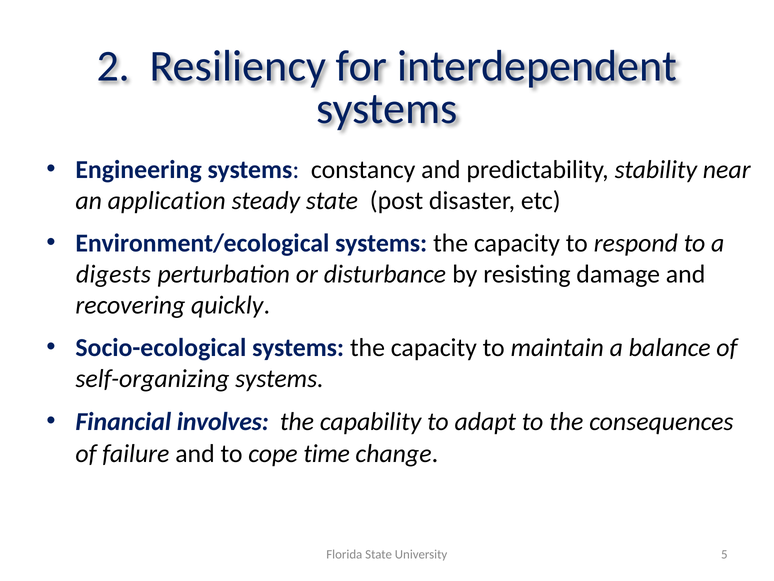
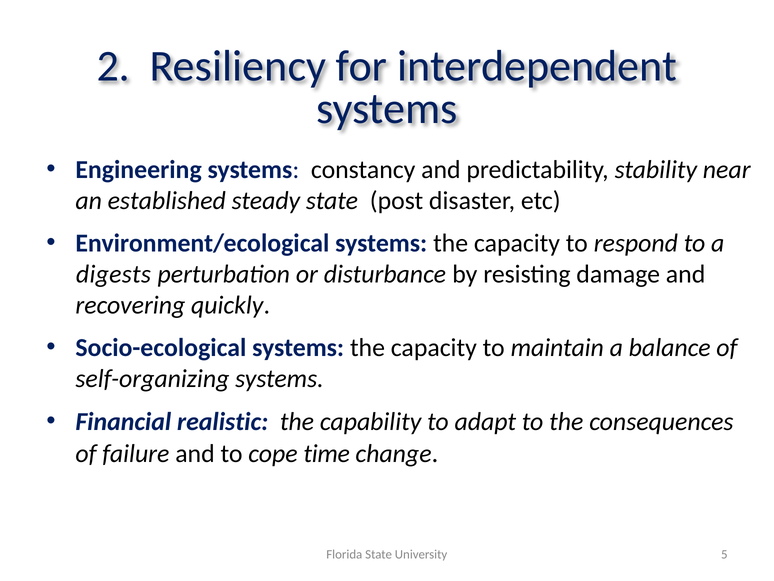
application: application -> established (167, 200)
involves: involves -> realistic (223, 421)
